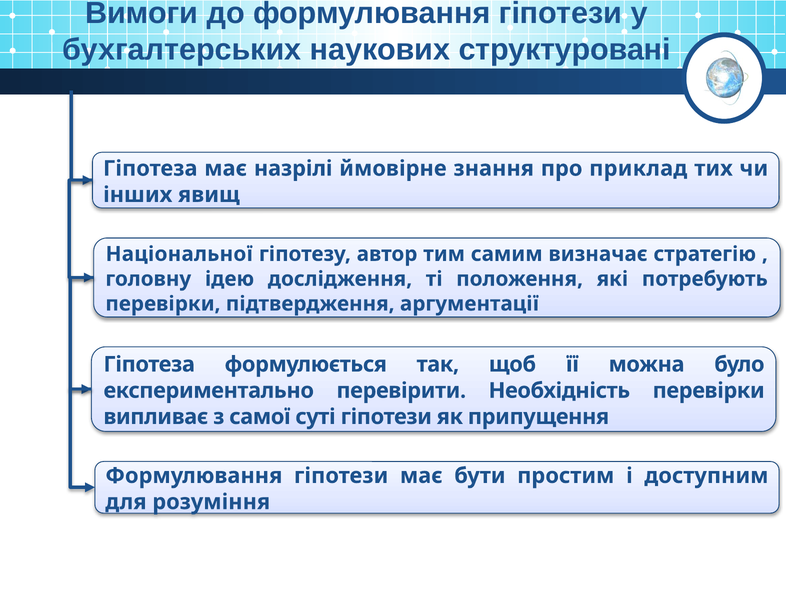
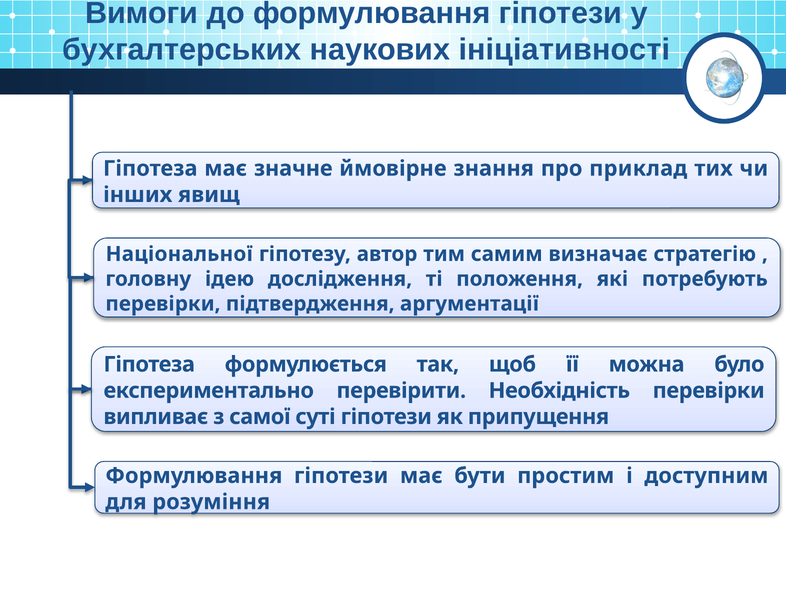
структуровані: структуровані -> ініціативності (564, 50)
назрілі: назрілі -> значне (293, 169)
